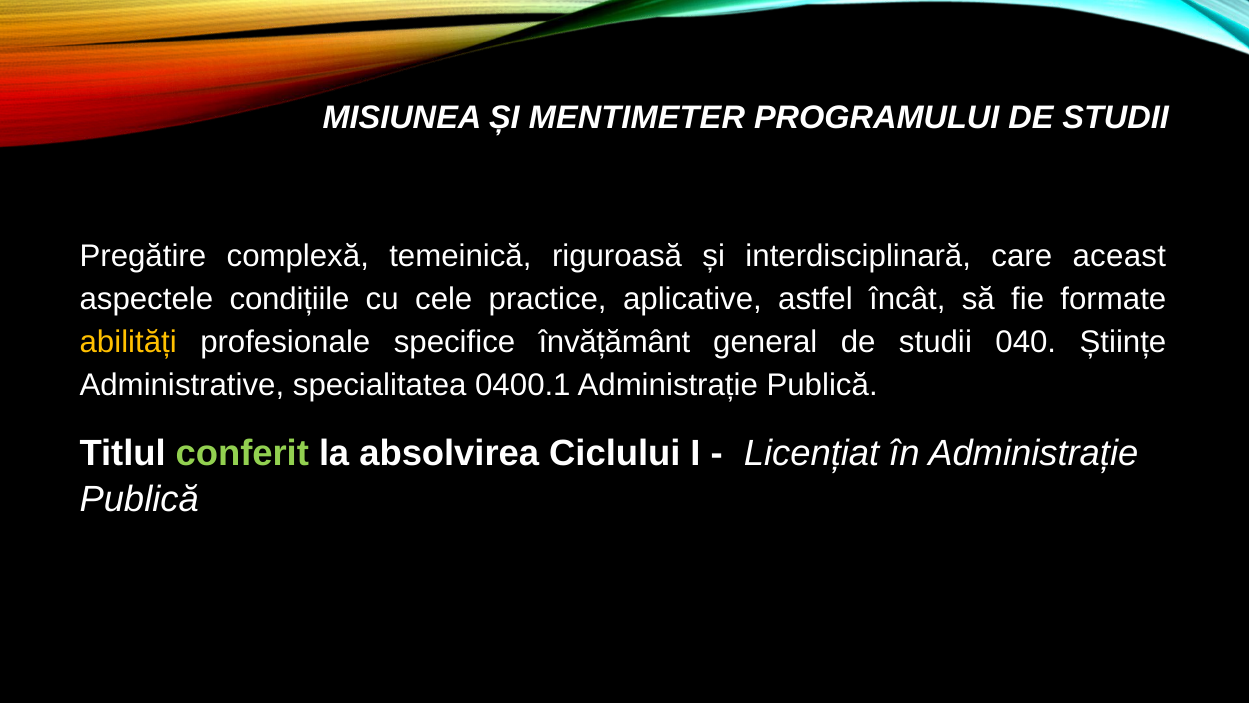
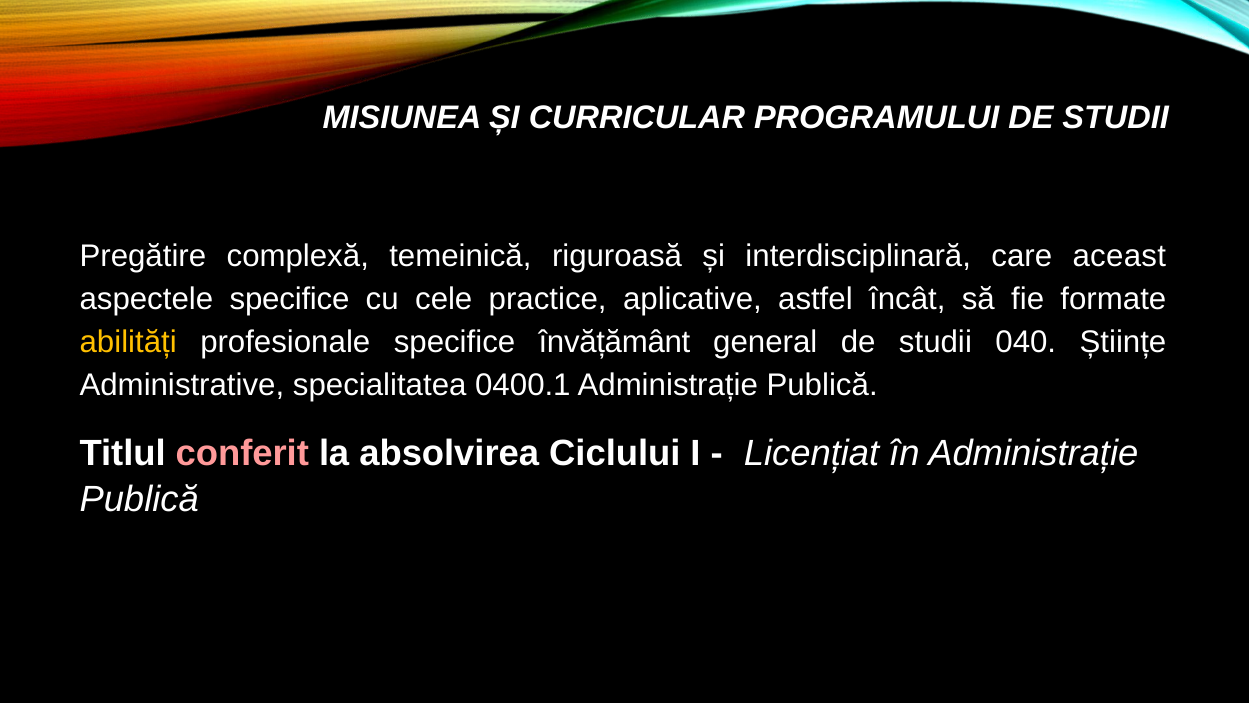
MENTIMETER: MENTIMETER -> CURRICULAR (637, 118)
aspectele condițiile: condițiile -> specifice (290, 299)
conferit colour: light green -> pink (242, 453)
